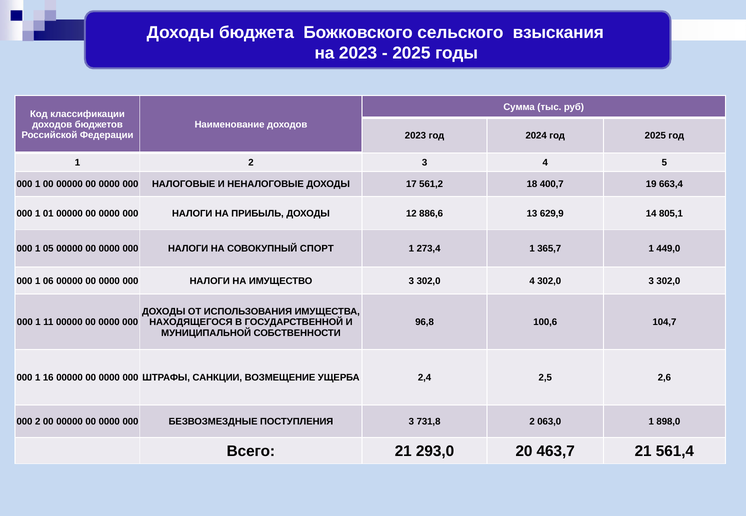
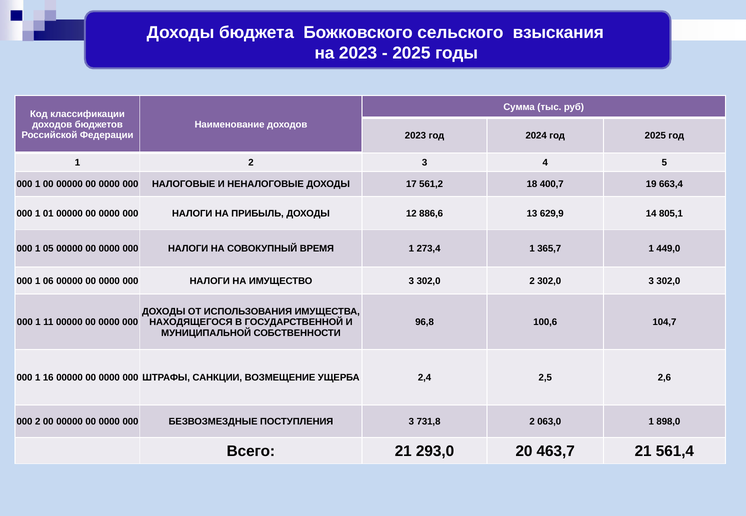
СПОРТ: СПОРТ -> ВРЕМЯ (317, 249)
302,0 4: 4 -> 2 (532, 281)
